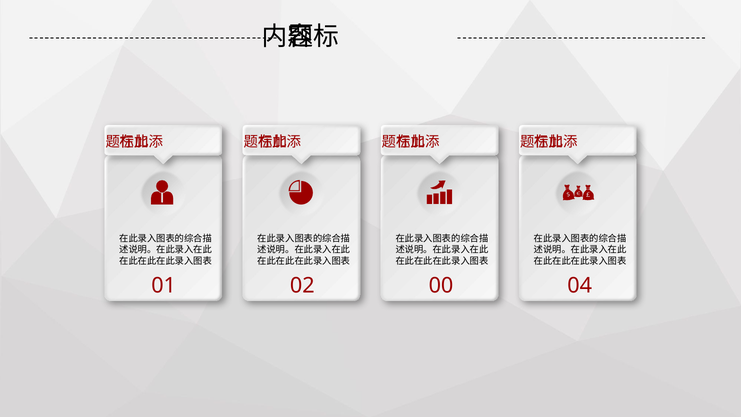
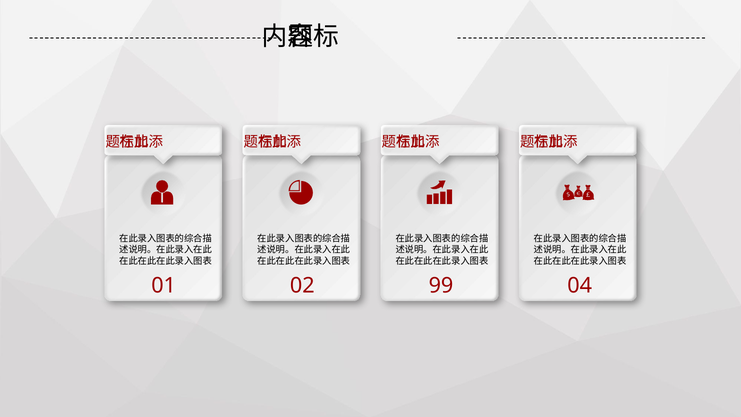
00: 00 -> 99 (441, 285)
